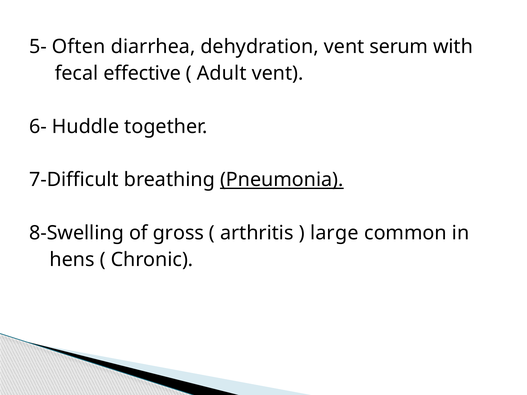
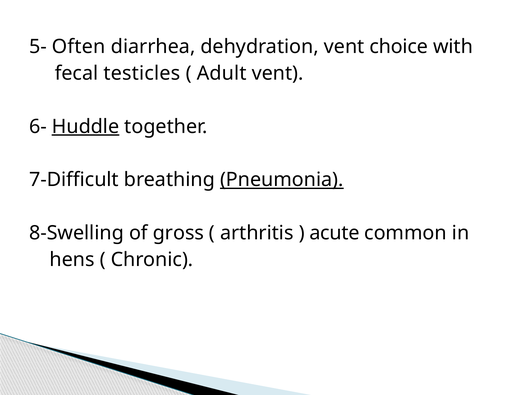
serum: serum -> choice (399, 47)
effective: effective -> testicles (142, 73)
Huddle underline: none -> present (86, 127)
large: large -> acute (334, 233)
